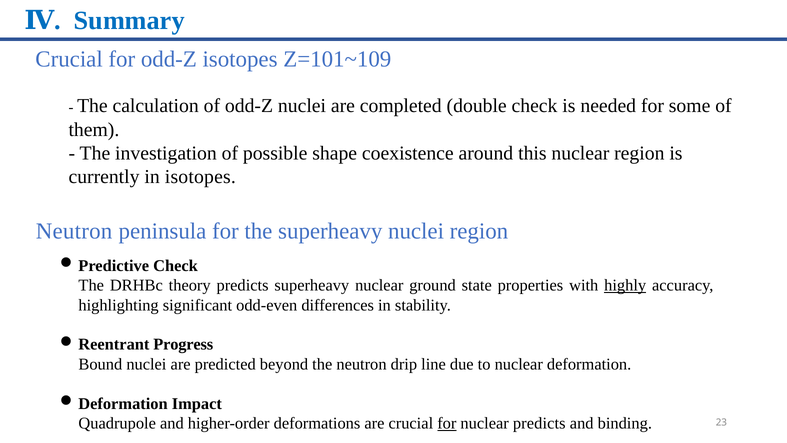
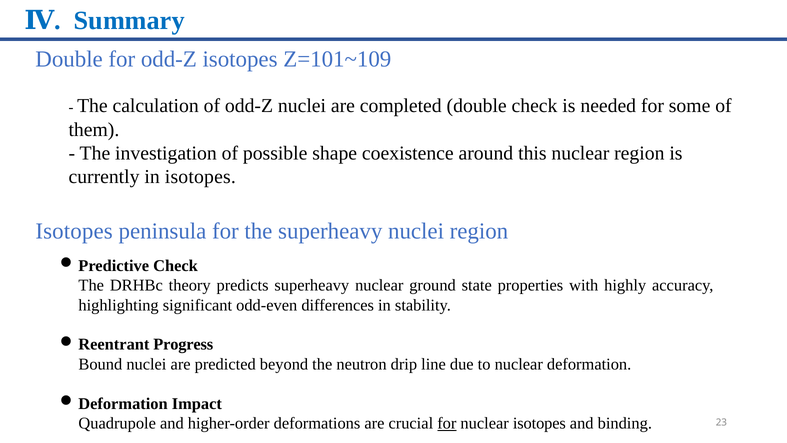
Crucial: Crucial -> Double (69, 59)
Neutron: Neutron -> Isotopes (74, 231)
highly underline: present -> none (625, 285)
nuclear predicts: predicts -> isotopes (539, 423)
